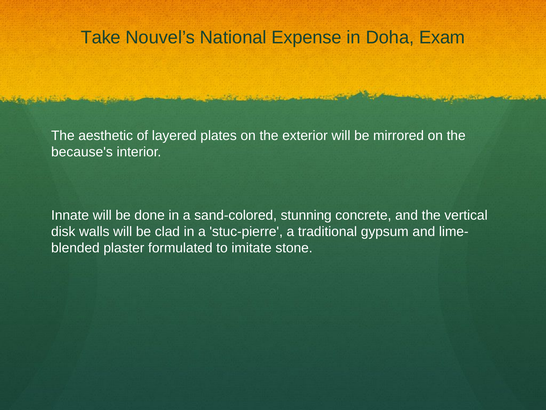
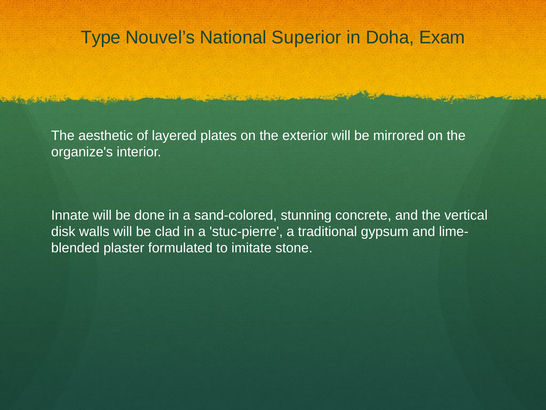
Take: Take -> Type (101, 37)
Expense: Expense -> Superior (307, 37)
because's: because's -> organize's (82, 152)
